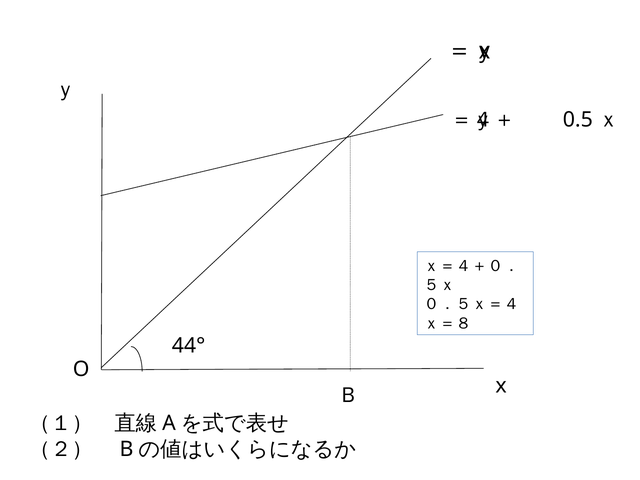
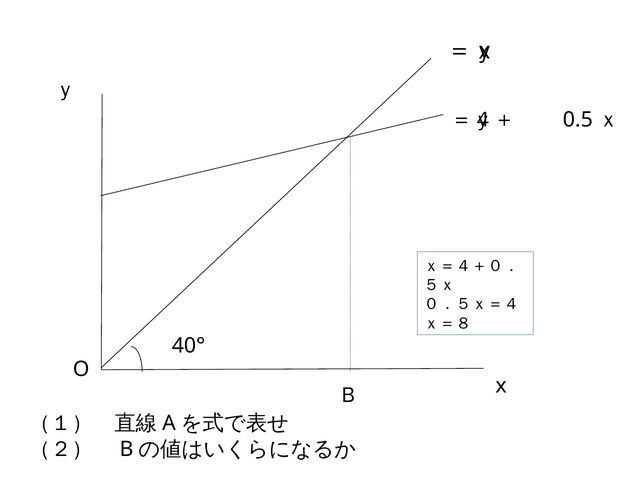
44°: 44° -> 40° (189, 346)
